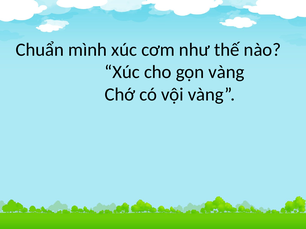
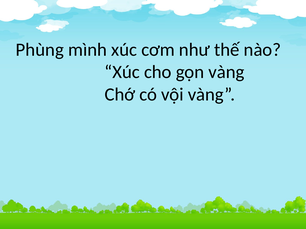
Chuẩn: Chuẩn -> Phùng (40, 50)
